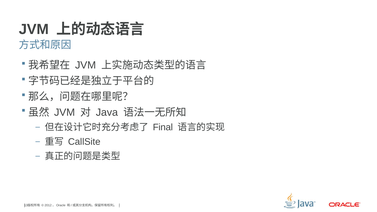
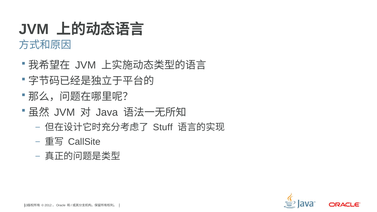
Final: Final -> Stuff (163, 127)
